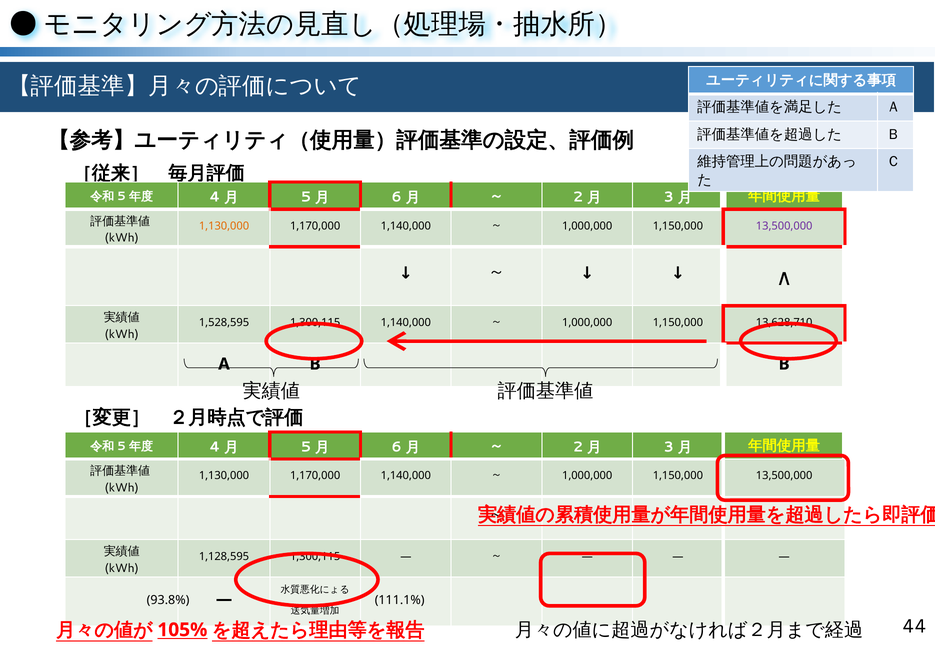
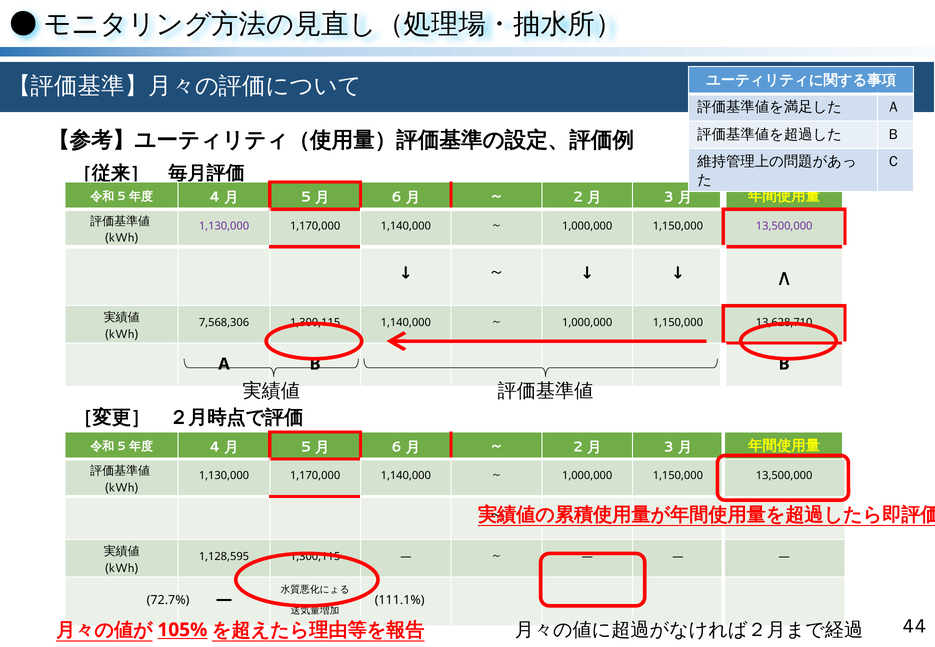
1,130,000 colour: orange -> purple (224, 226)
1,528,595: 1,528,595 -> 7,568,306 (224, 323)
93.8%: 93.8% -> 72.7% (168, 600)
